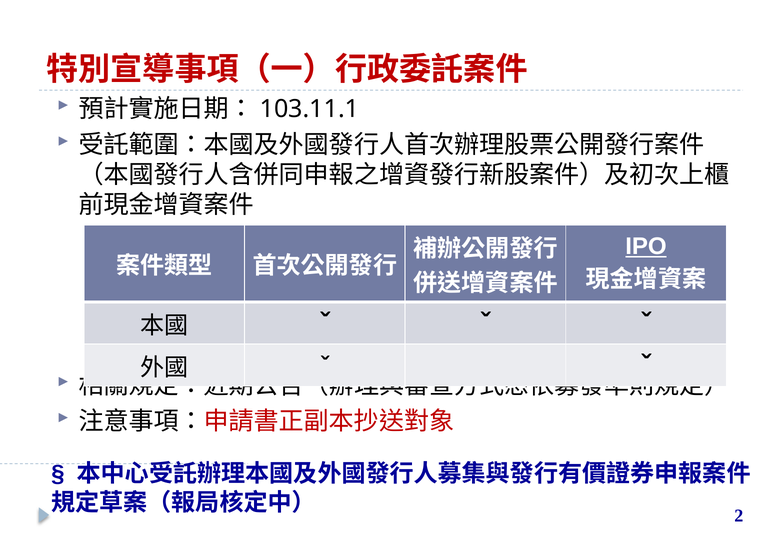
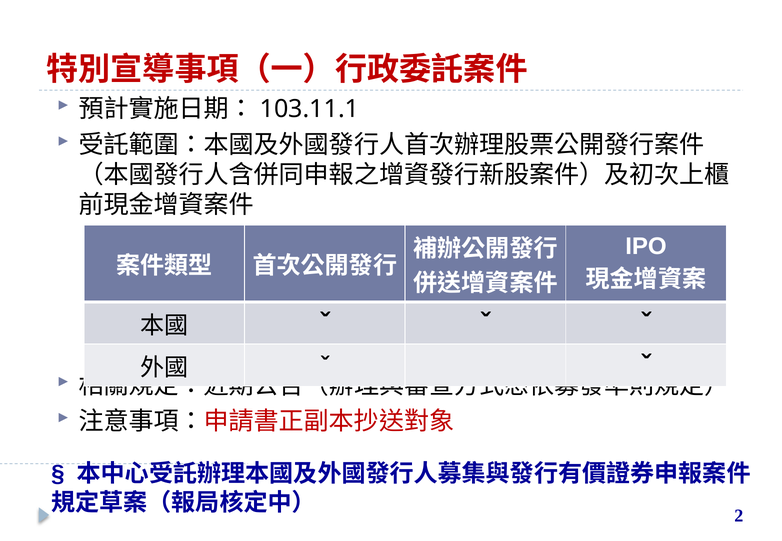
IPO underline: present -> none (646, 247)
